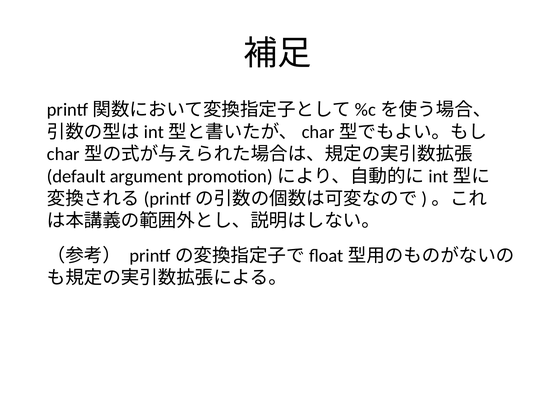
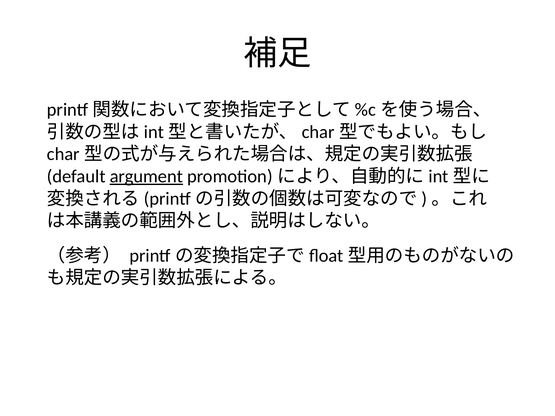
argument underline: none -> present (146, 177)
